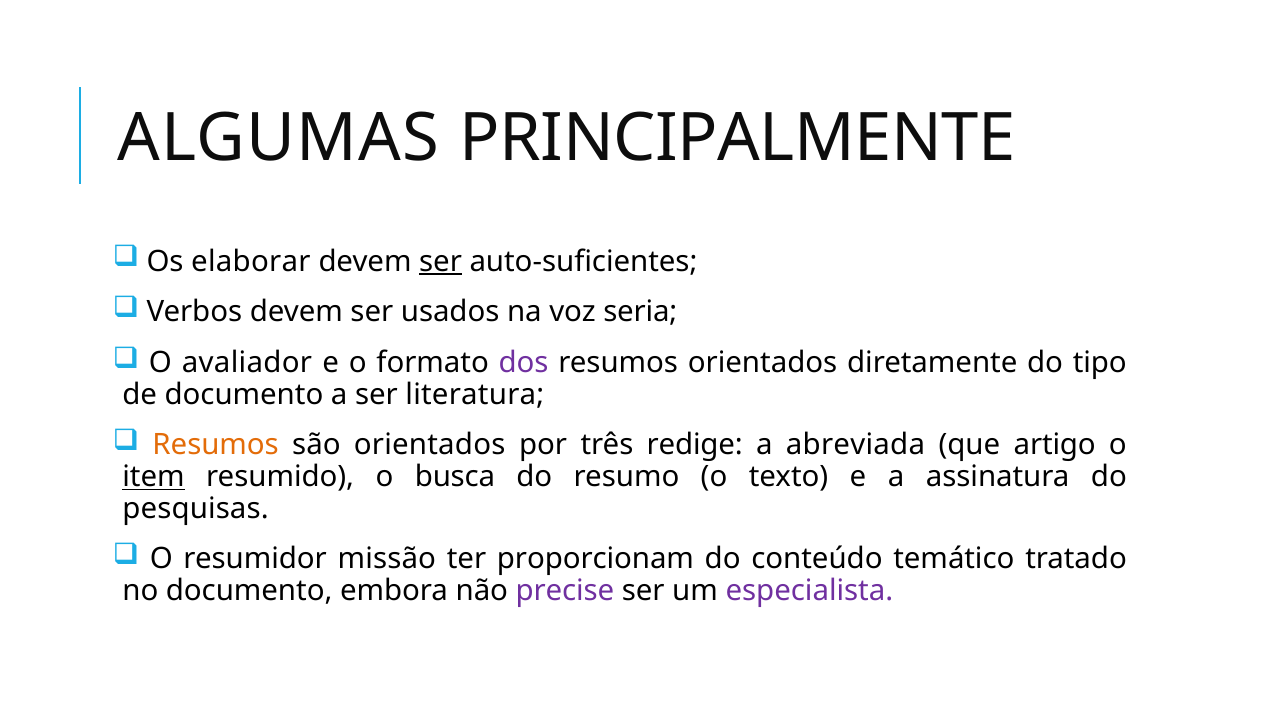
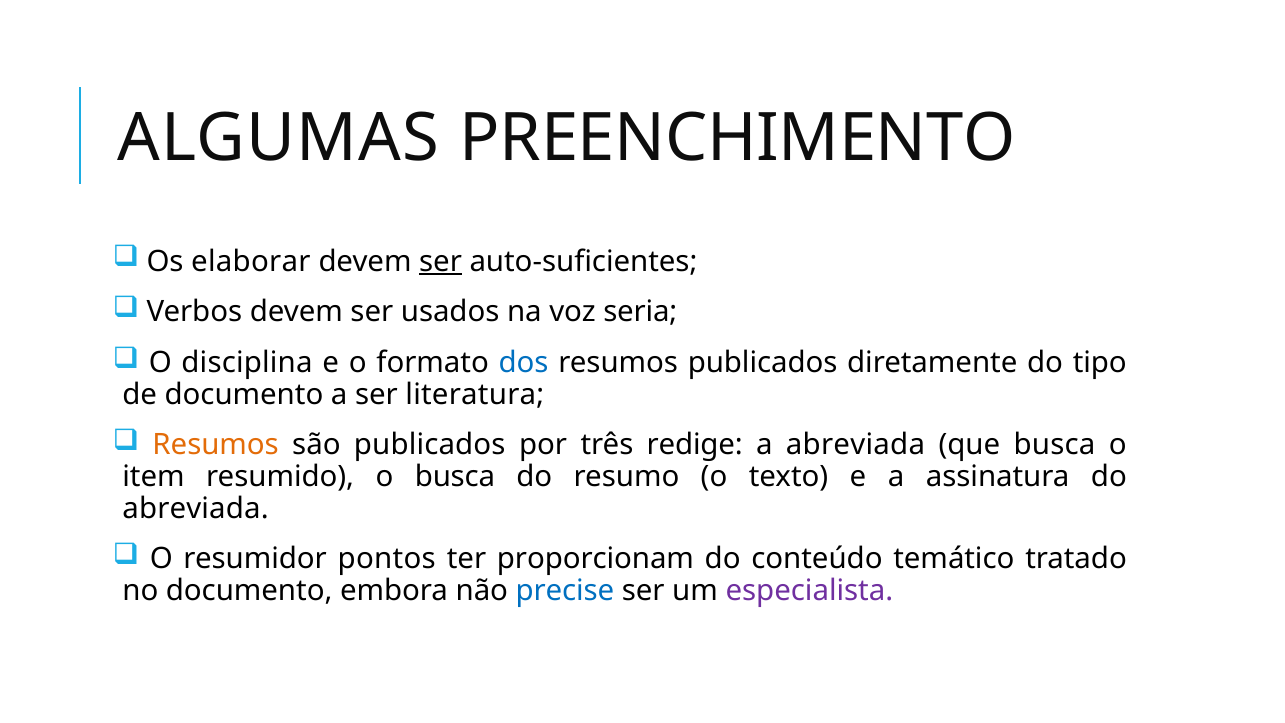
PRINCIPALMENTE: PRINCIPALMENTE -> PREENCHIMENTO (738, 138)
avaliador: avaliador -> disciplina (247, 363)
dos colour: purple -> blue (524, 363)
resumos orientados: orientados -> publicados (763, 363)
são orientados: orientados -> publicados (430, 445)
que artigo: artigo -> busca (1055, 445)
item underline: present -> none (154, 477)
pesquisas: pesquisas -> abreviada (196, 508)
missão: missão -> pontos (387, 559)
precise colour: purple -> blue (565, 591)
